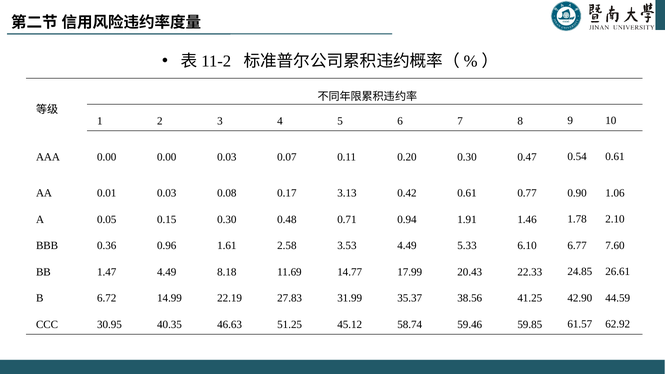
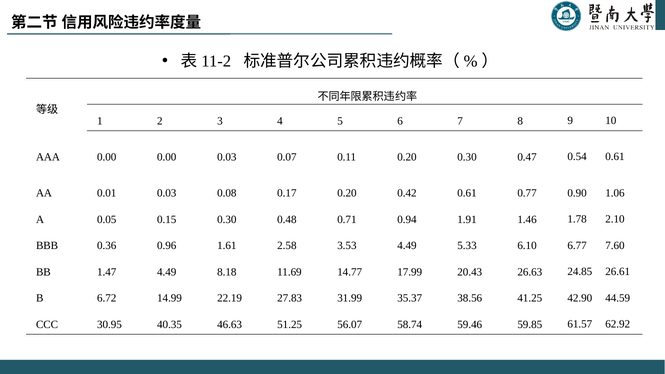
0.17 3.13: 3.13 -> 0.20 (347, 193)
22.33: 22.33 -> 26.63 (530, 272)
45.12: 45.12 -> 56.07 (350, 325)
